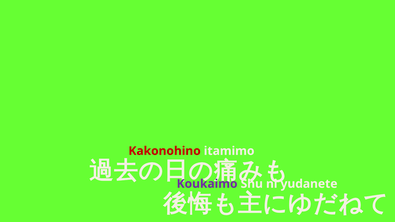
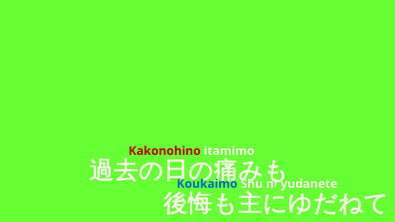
Koukaimo colour: purple -> blue (207, 184)
